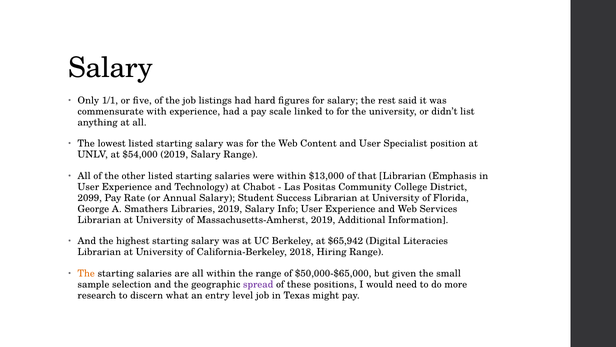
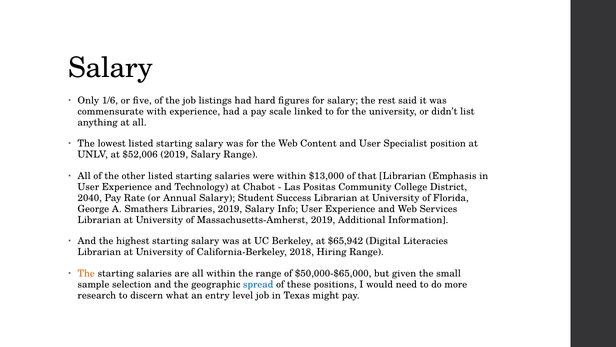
1/1: 1/1 -> 1/6 (110, 100)
$54,000: $54,000 -> $52,006 (140, 154)
2099: 2099 -> 2040 (90, 198)
spread colour: purple -> blue (258, 284)
